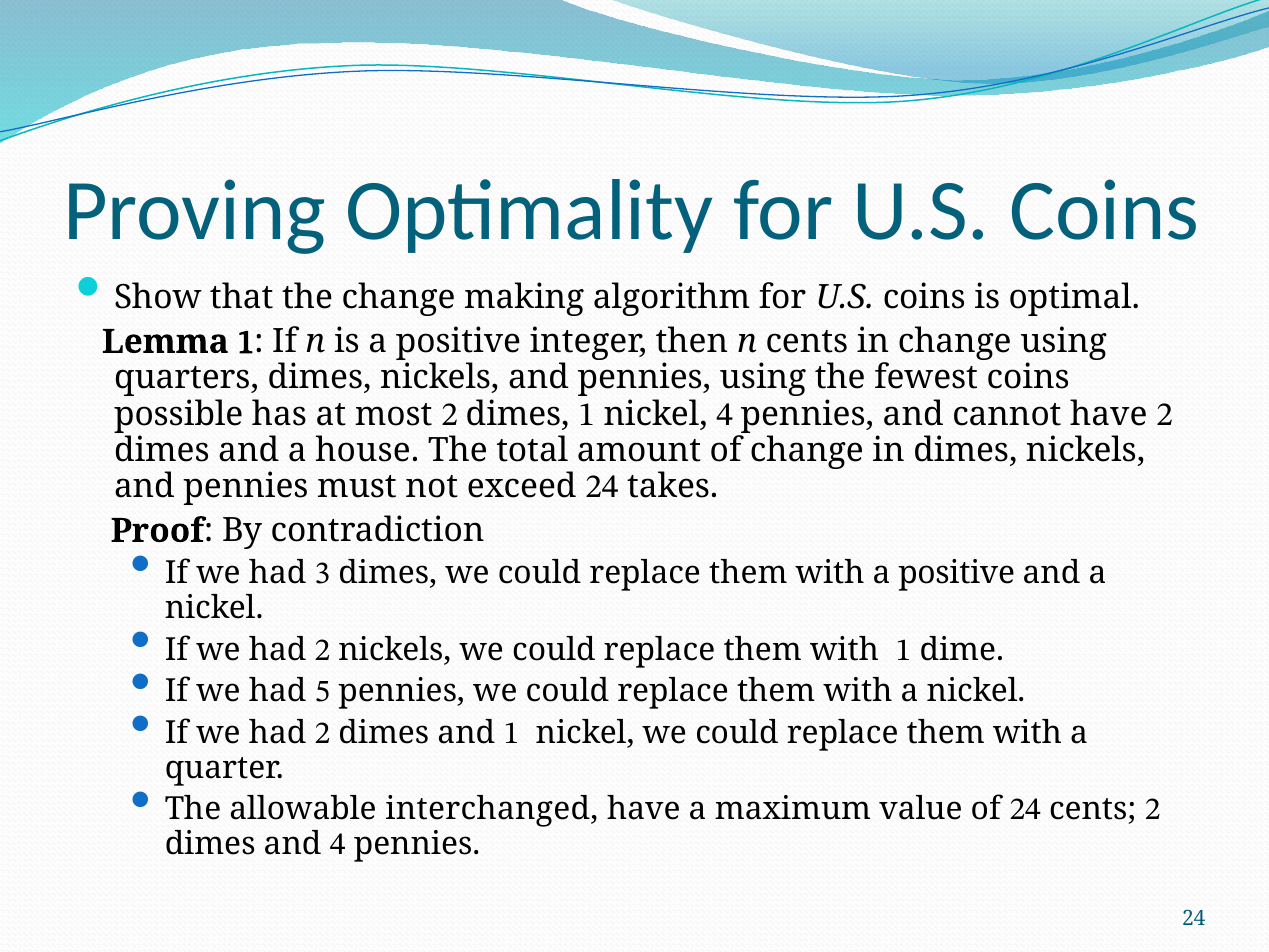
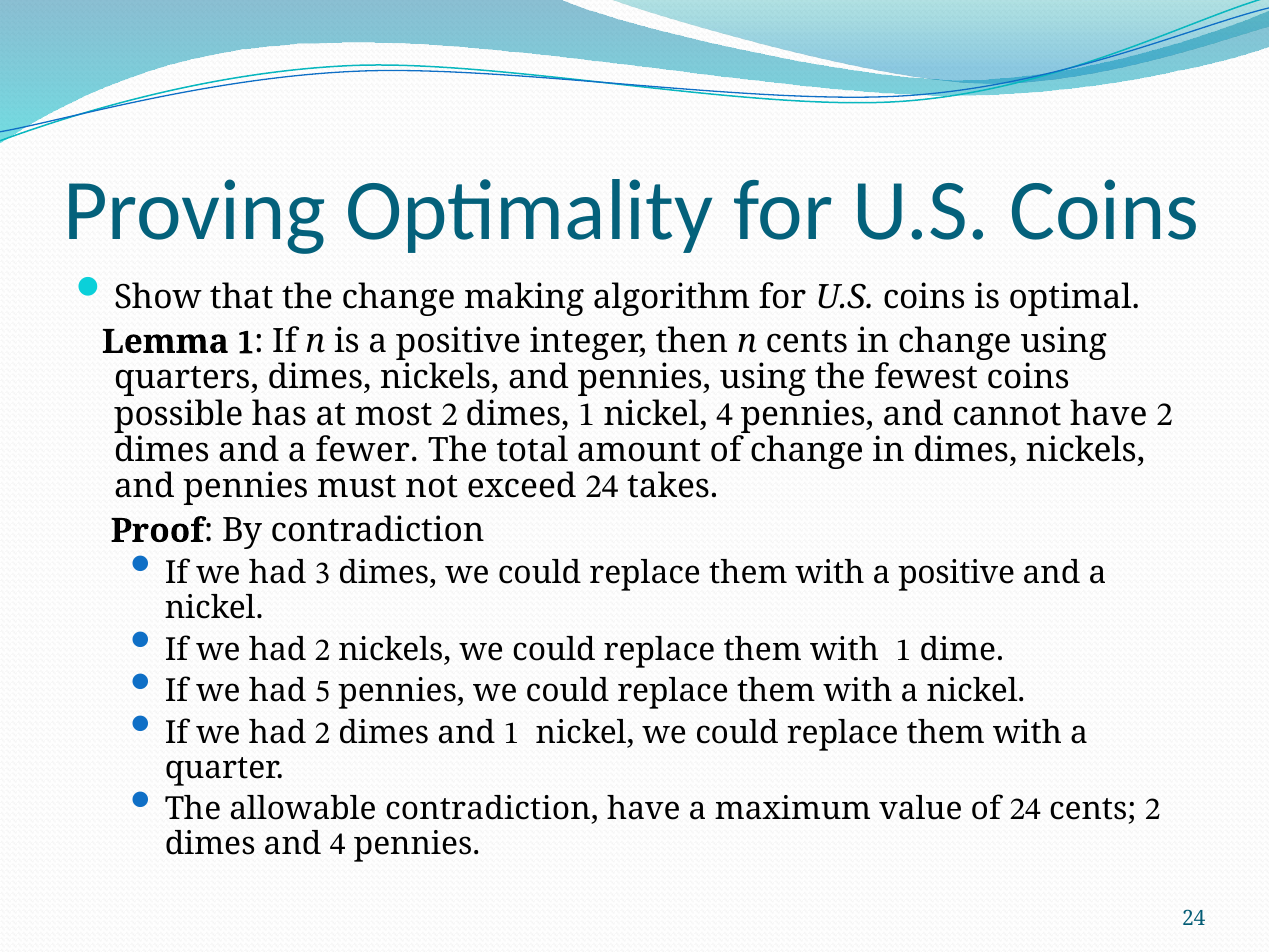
house: house -> fewer (367, 450)
allowable interchanged: interchanged -> contradiction (492, 809)
